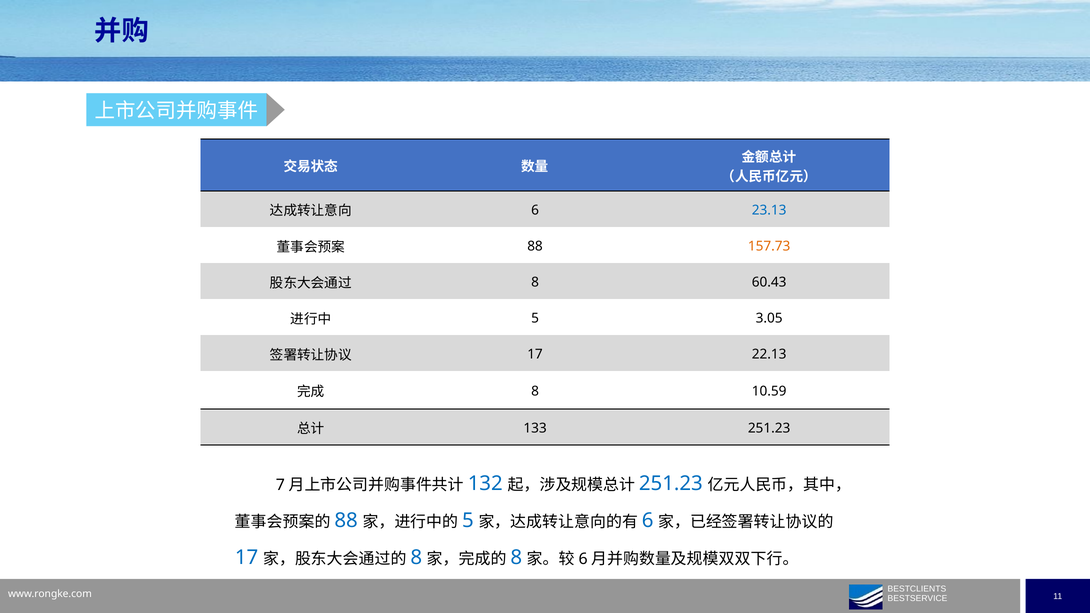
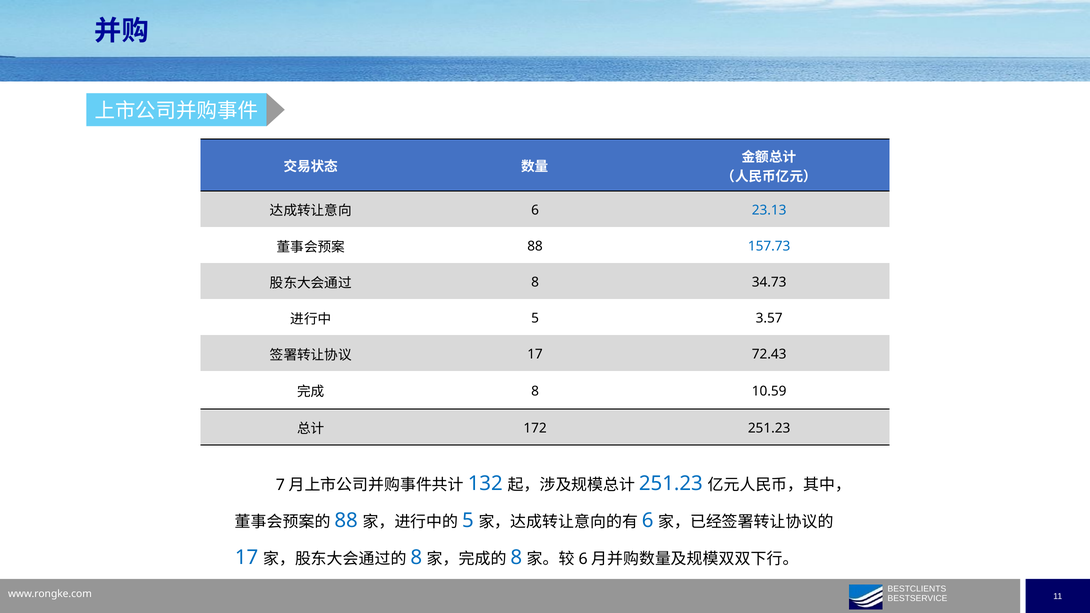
157.73 colour: orange -> blue (769, 246)
60.43: 60.43 -> 34.73 (769, 282)
3.05: 3.05 -> 3.57 (769, 318)
22.13: 22.13 -> 72.43 (769, 354)
133: 133 -> 172 (535, 428)
